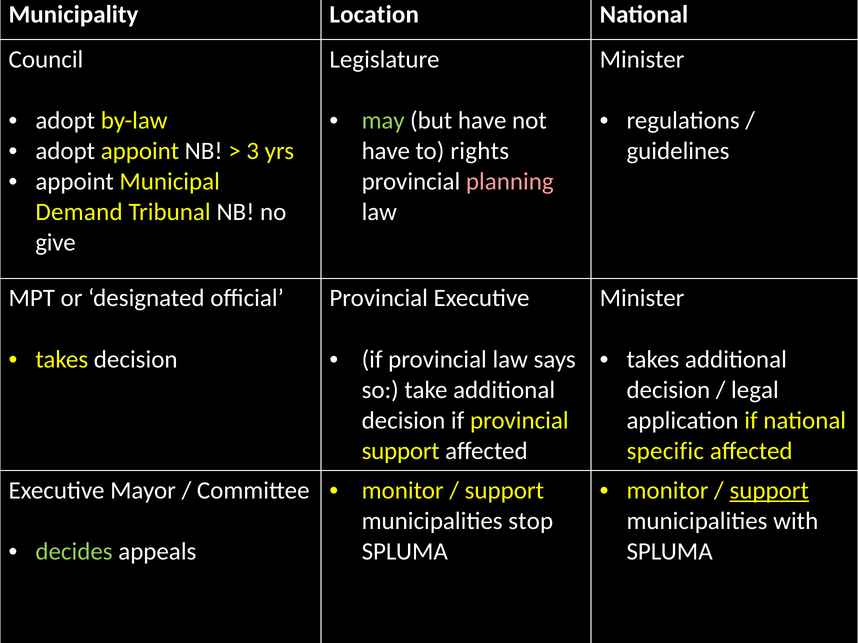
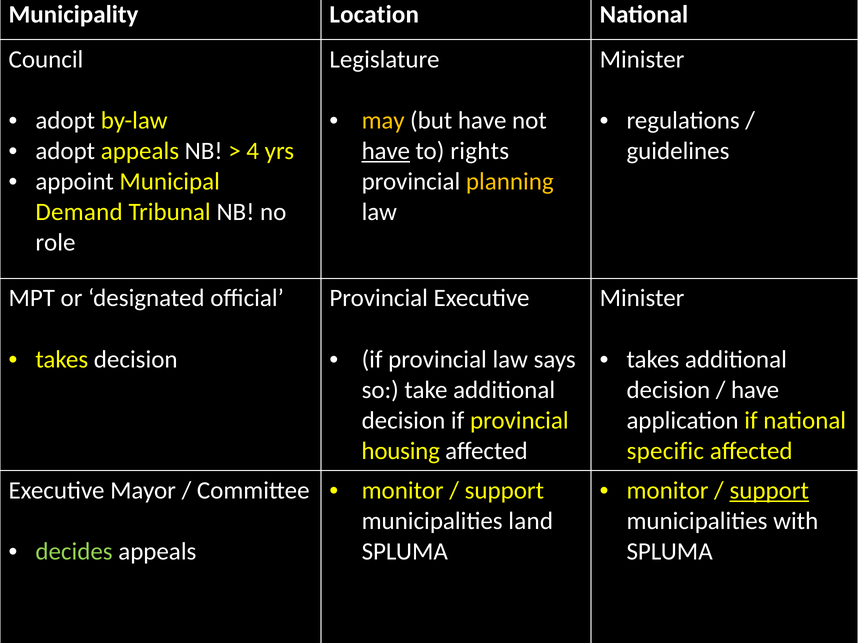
may colour: light green -> yellow (383, 121)
adopt appoint: appoint -> appeals (140, 151)
3: 3 -> 4 (253, 151)
have underline: none -> present (386, 151)
planning colour: pink -> yellow (510, 182)
give: give -> role (55, 243)
legal: legal -> have (755, 390)
support: support -> housing (401, 451)
stop: stop -> land (531, 521)
